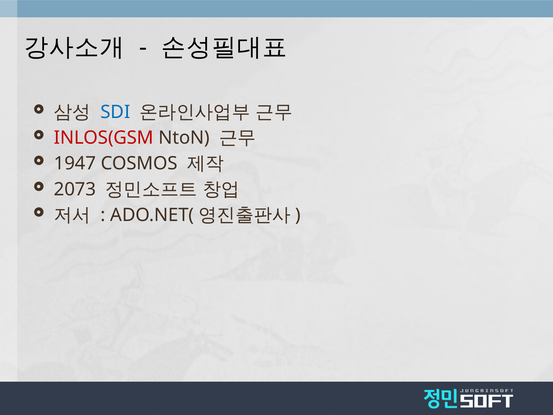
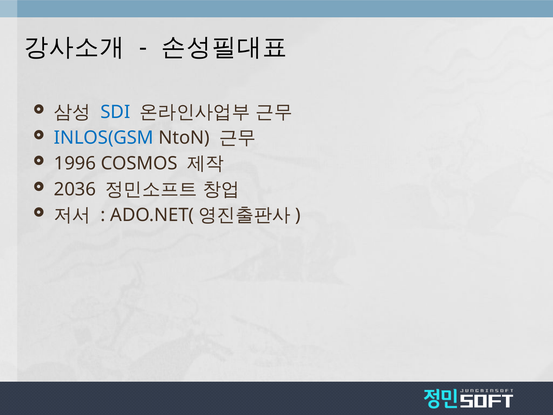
INLOS(GSM colour: red -> blue (104, 138)
1947: 1947 -> 1996 (75, 163)
2073: 2073 -> 2036 (75, 189)
